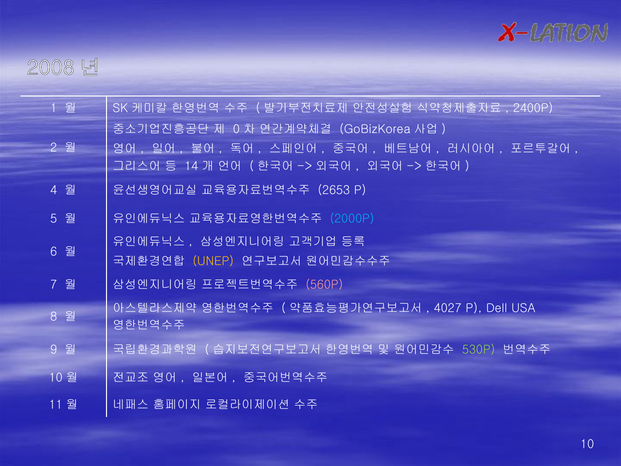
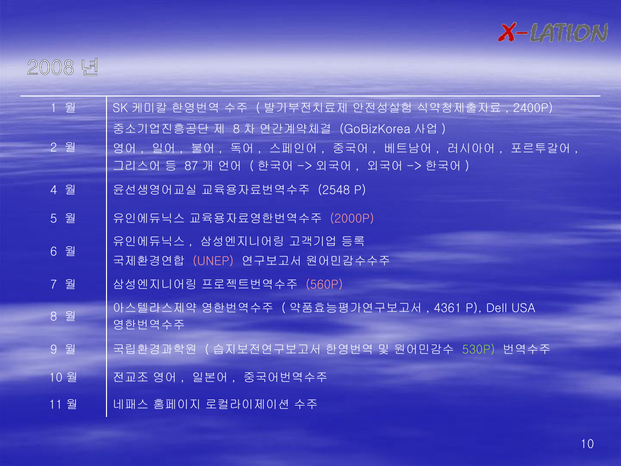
0: 0 -> 8 (236, 129)
14: 14 -> 87 (191, 166)
2653: 2653 -> 2548 (334, 190)
2000P colour: light blue -> pink (352, 218)
UNEP colour: yellow -> pink (213, 261)
4027: 4027 -> 4361 (448, 308)
